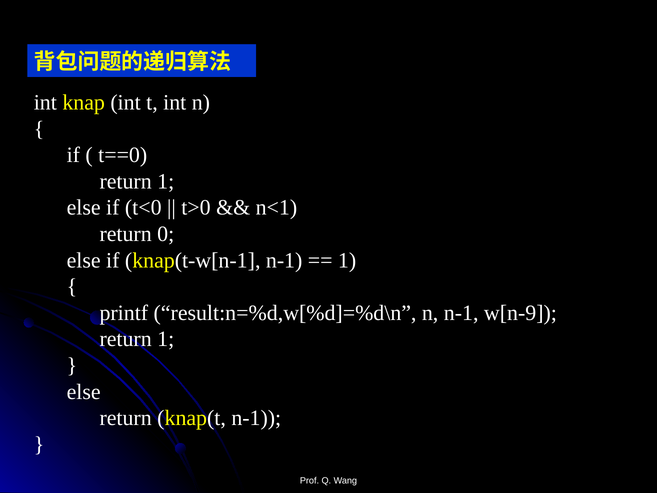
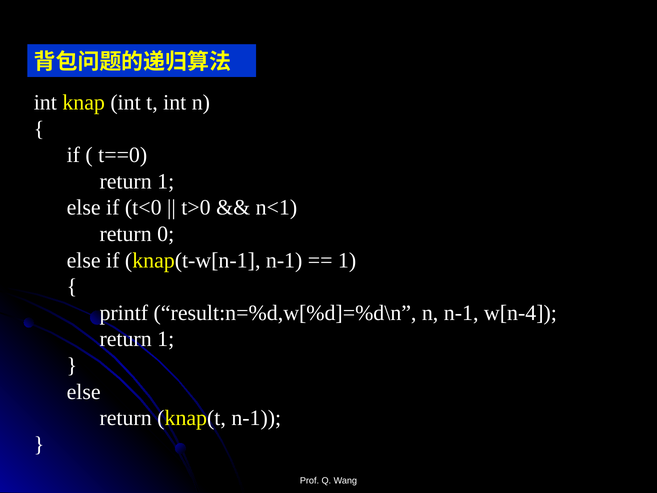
w[n-9: w[n-9 -> w[n-4 (520, 313)
